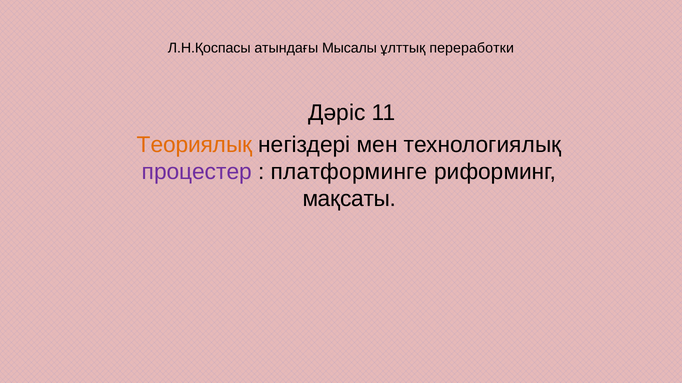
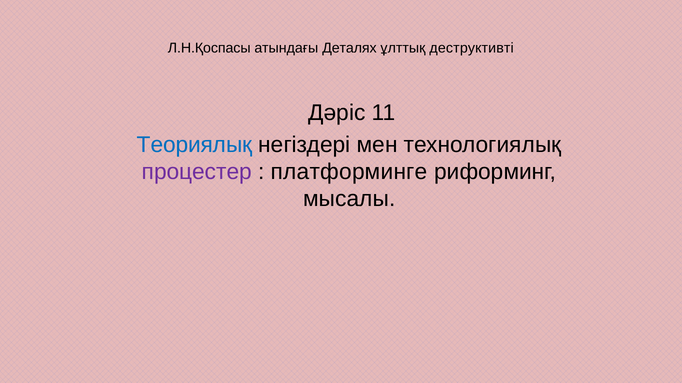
Мысалы: Мысалы -> Деталях (349, 48)
переработки: переработки -> деструктивті (472, 48)
Теориялық colour: orange -> blue (195, 145)
мақсаты: мақсаты -> мысалы (349, 199)
